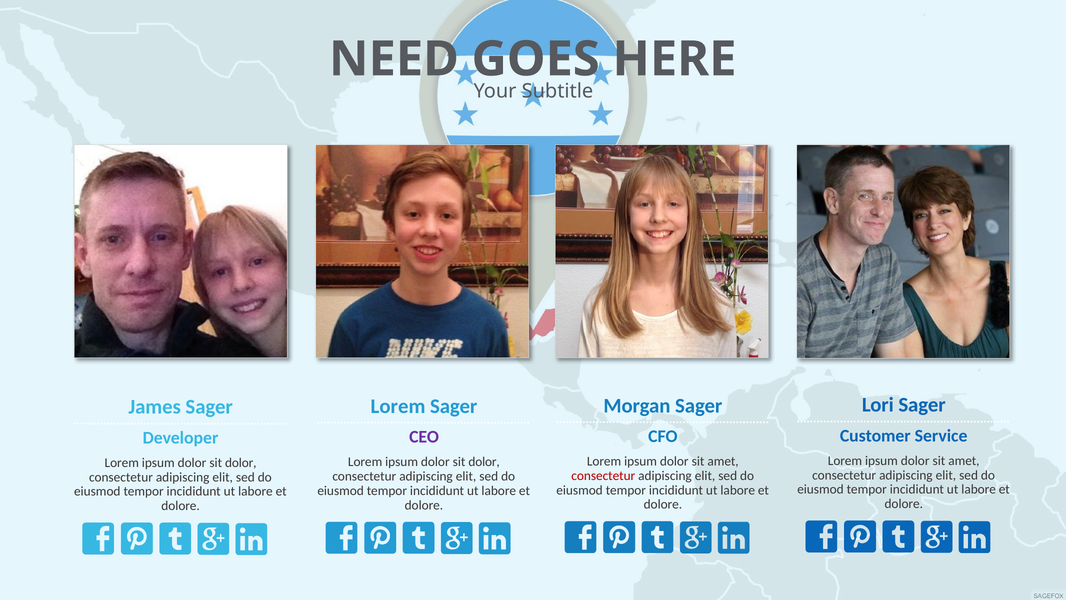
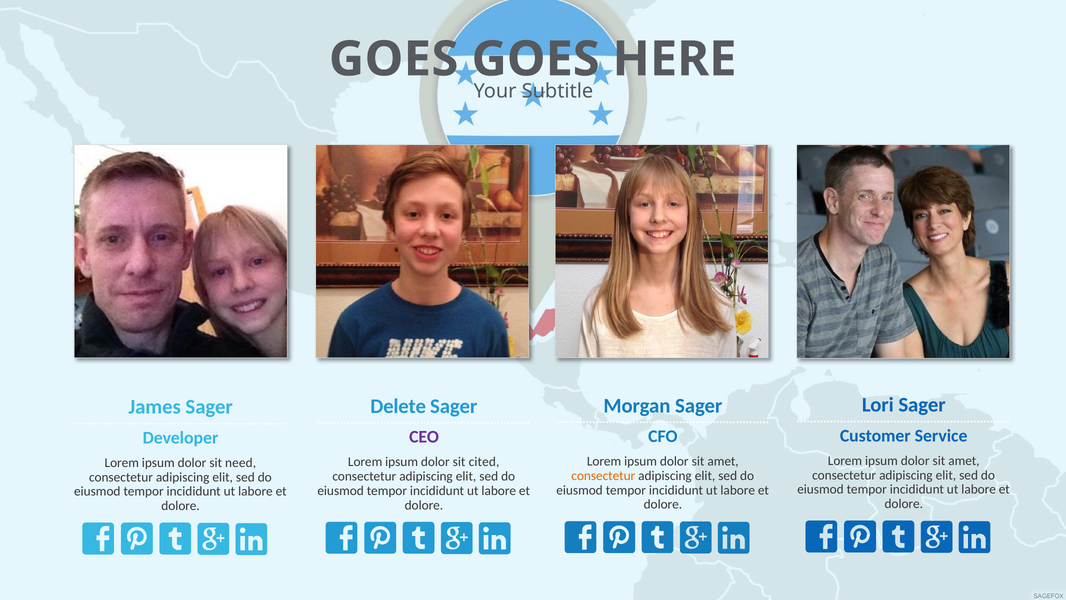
NEED: NEED -> GOES (394, 59)
Lorem: Lorem -> Delete (398, 406)
dolor: dolor -> cited (484, 462)
dolor: dolor -> need (241, 462)
consectetur colour: red -> orange (603, 475)
